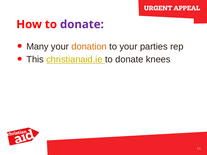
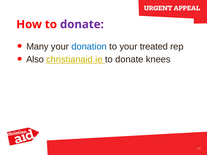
donation colour: orange -> blue (89, 47)
parties: parties -> treated (154, 47)
This: This -> Also (35, 59)
